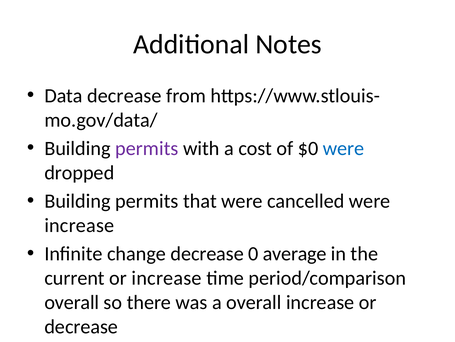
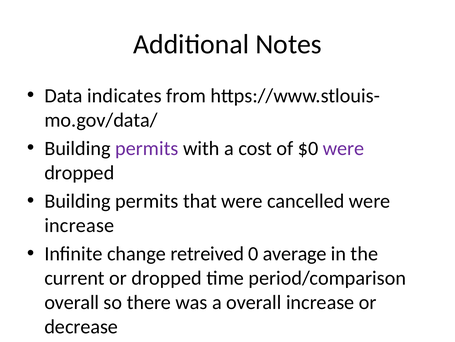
Data decrease: decrease -> indicates (124, 95)
were colour: blue -> purple (344, 148)
change decrease: decrease -> retreived (207, 253)
or increase: increase -> dropped (167, 278)
